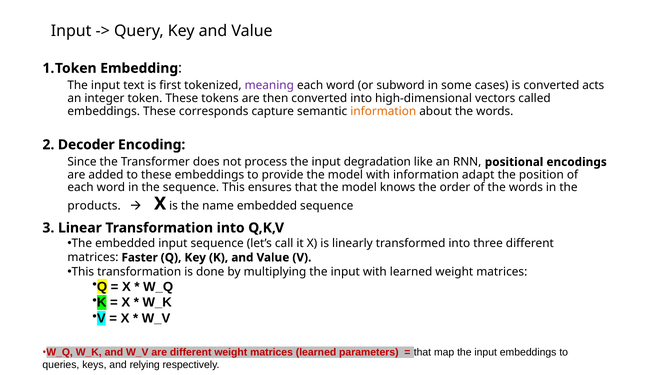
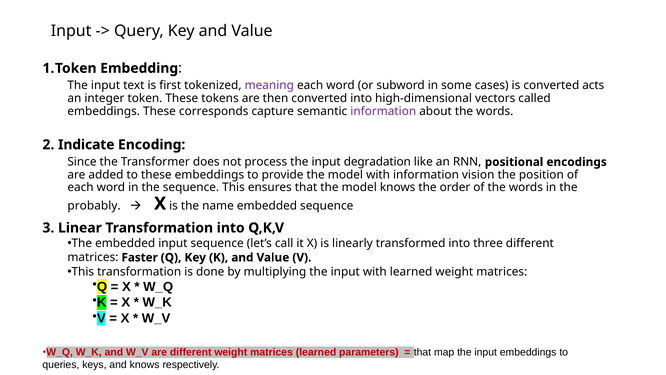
information colour: orange -> purple (383, 111)
Decoder: Decoder -> Indicate (86, 145)
adapt: adapt -> vision (478, 175)
products: products -> probably (94, 205)
and relying: relying -> knows (145, 365)
